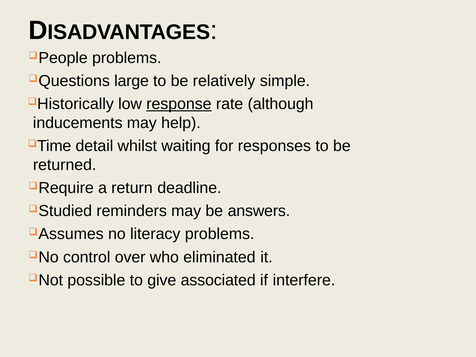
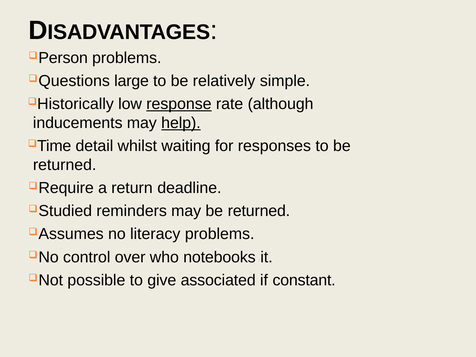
People: People -> Person (63, 58)
help underline: none -> present (181, 123)
may be answers: answers -> returned (259, 211)
eliminated: eliminated -> notebooks (219, 257)
interfere: interfere -> constant (304, 280)
